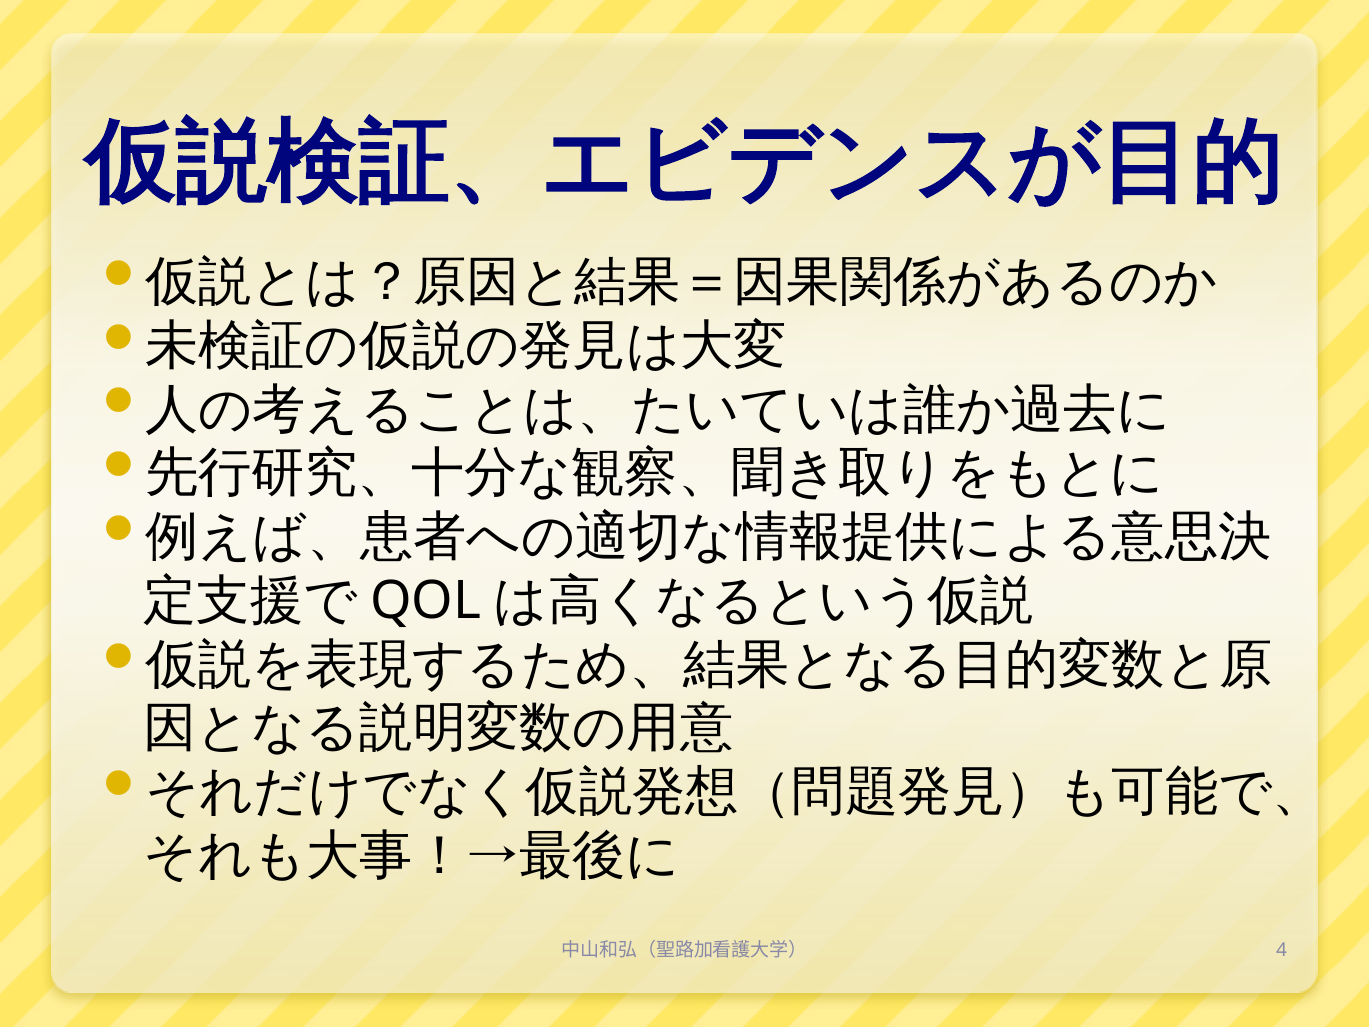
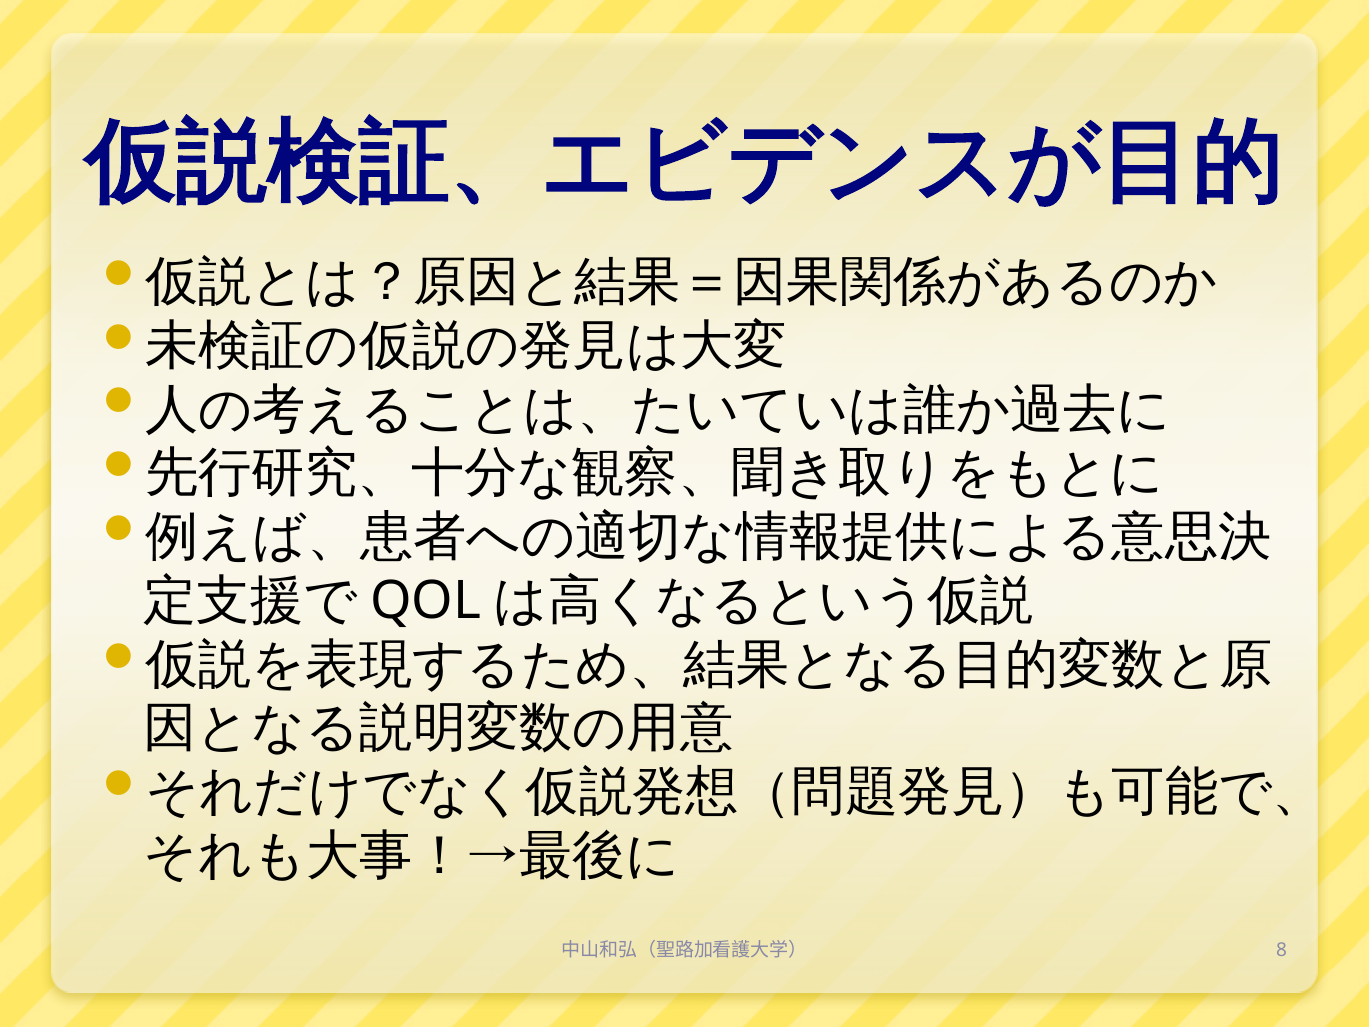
4: 4 -> 8 (1282, 950)
